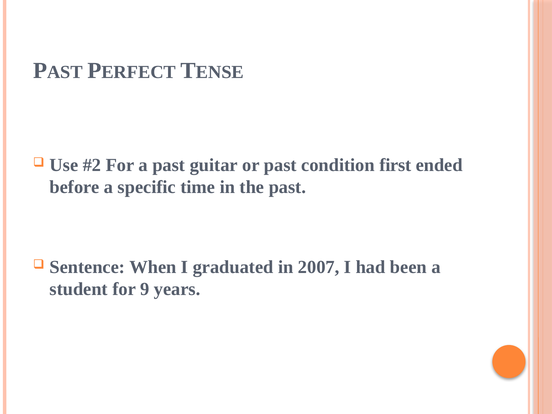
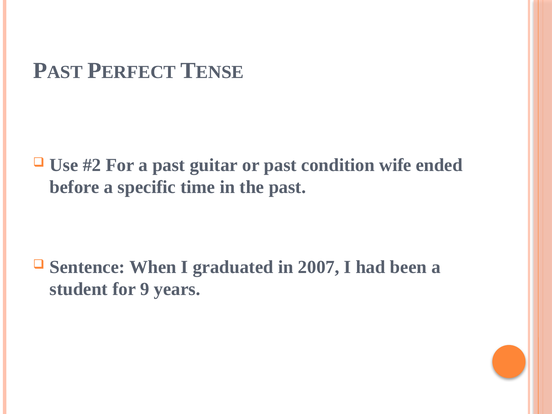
first: first -> wife (395, 165)
